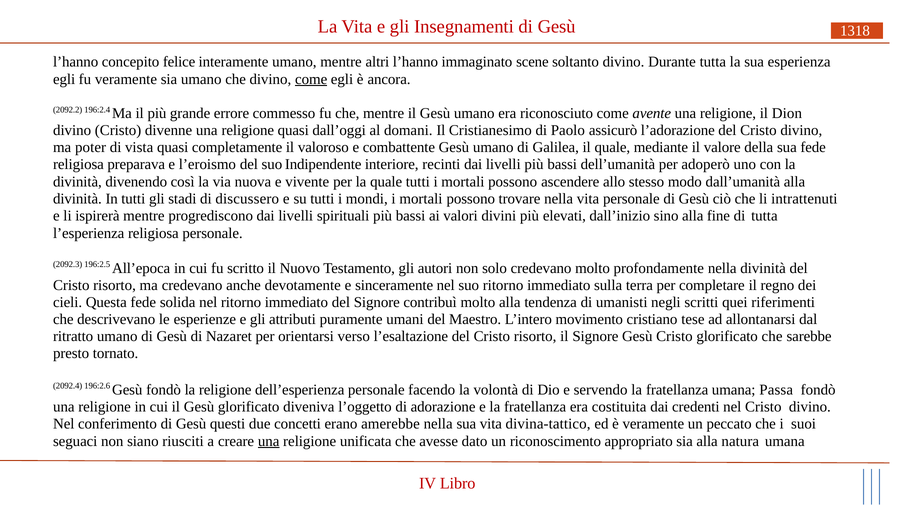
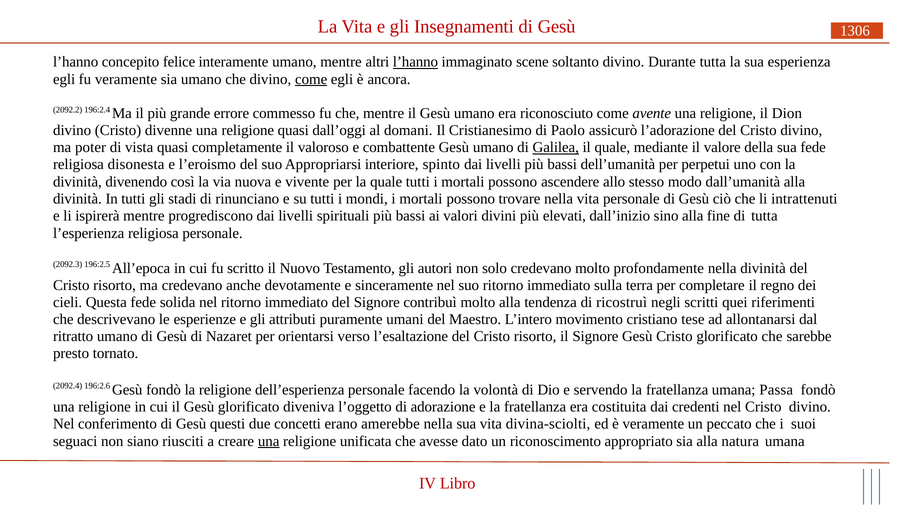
1318: 1318 -> 1306 (855, 31)
l’hanno underline: none -> present (415, 62)
Galilea underline: none -> present (556, 148)
preparava: preparava -> disonesta (136, 165)
Indipendente: Indipendente -> Appropriarsi (323, 165)
recinti: recinti -> spinto (441, 165)
adoperò: adoperò -> perpetui (706, 165)
discussero: discussero -> rinunciano (247, 199)
umanisti: umanisti -> ricostruì (622, 302)
divina-tattico: divina-tattico -> divina-sciolti (548, 424)
